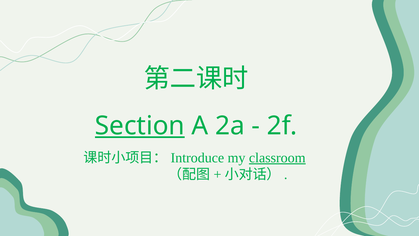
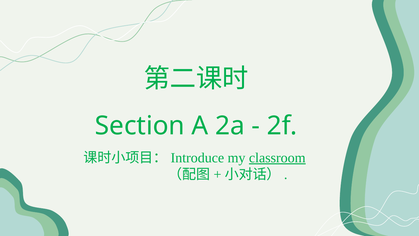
Section underline: present -> none (140, 126)
